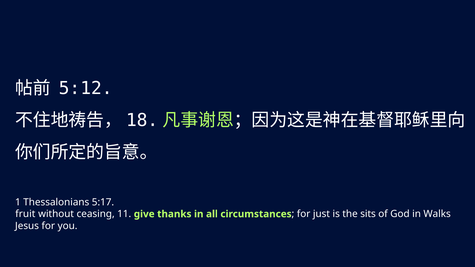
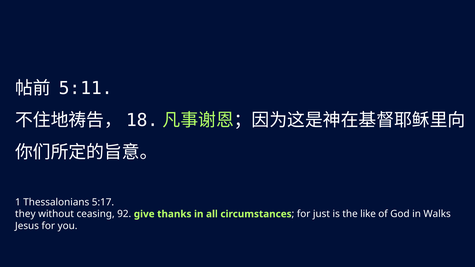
5:12: 5:12 -> 5:11 (86, 88)
fruit: fruit -> they (25, 214)
11: 11 -> 92 (124, 214)
sits: sits -> like (368, 214)
